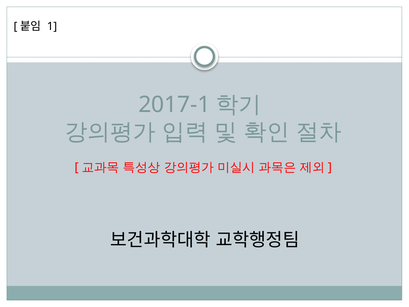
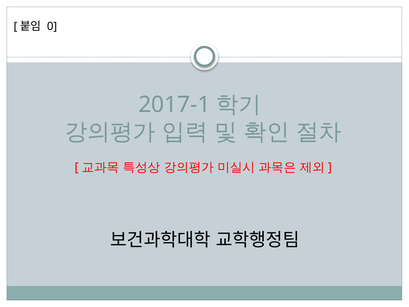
1: 1 -> 0 (52, 26)
